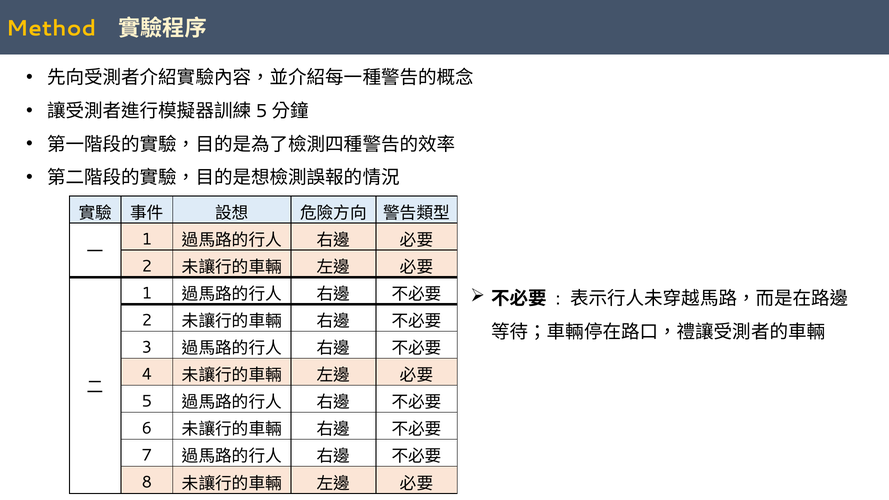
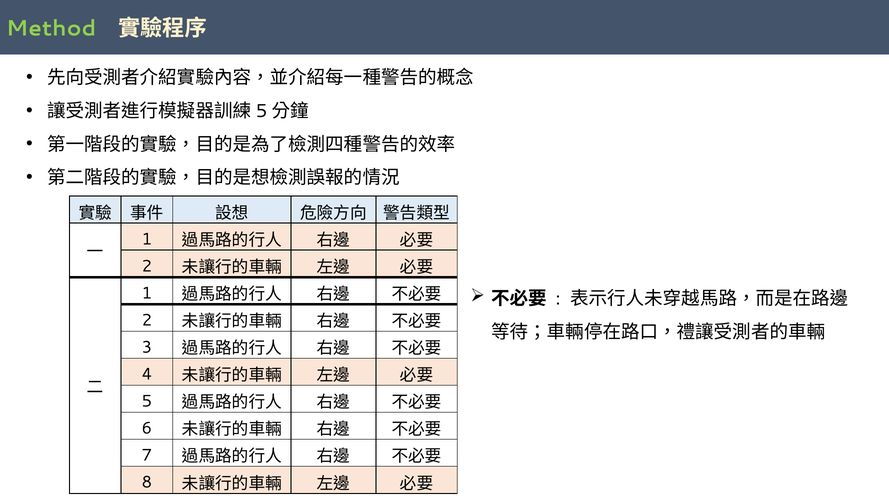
Method colour: yellow -> light green (51, 28)
